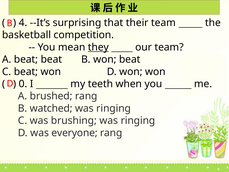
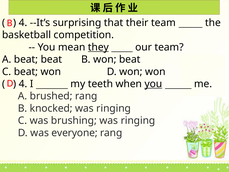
0: 0 -> 4 (23, 84)
you underline: none -> present (153, 84)
watched: watched -> knocked (51, 108)
